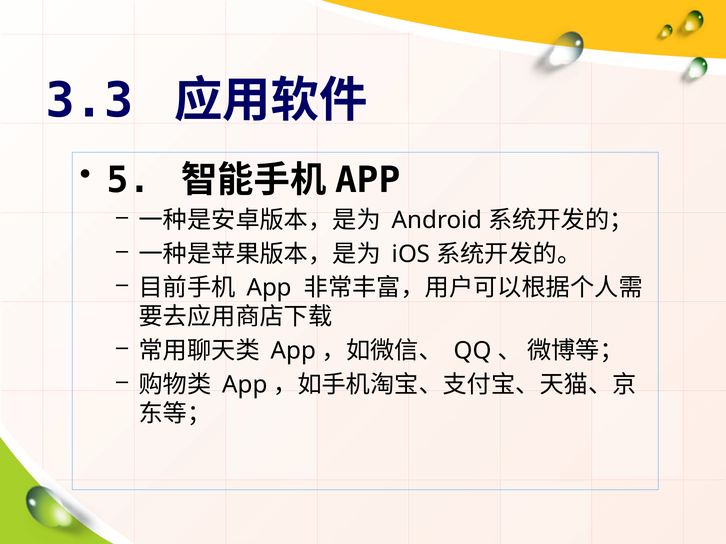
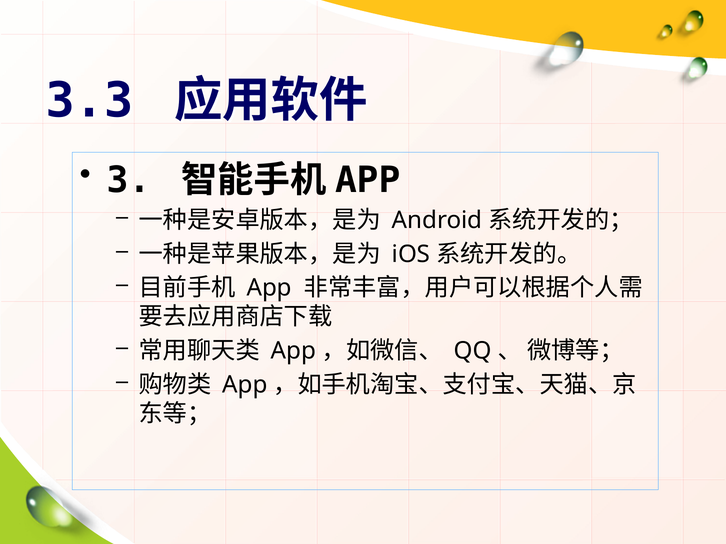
5: 5 -> 3 (129, 180)
